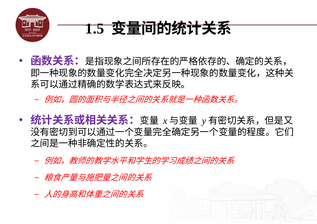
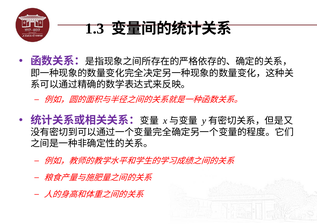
1.5: 1.5 -> 1.3 (95, 29)
